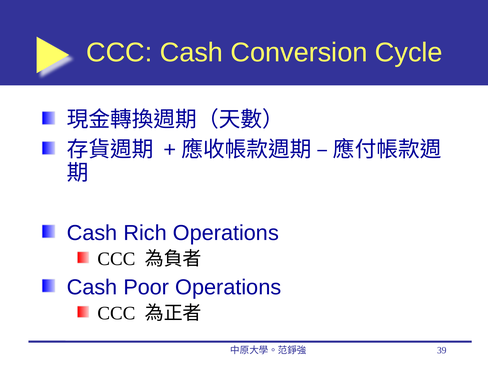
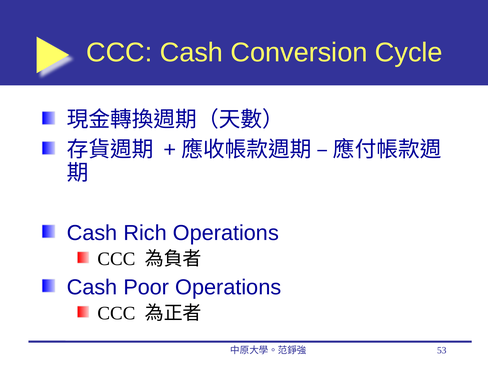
39: 39 -> 53 (442, 350)
